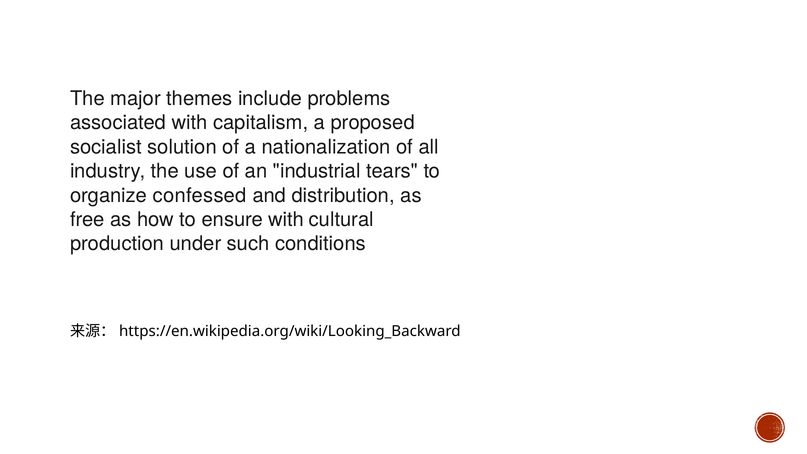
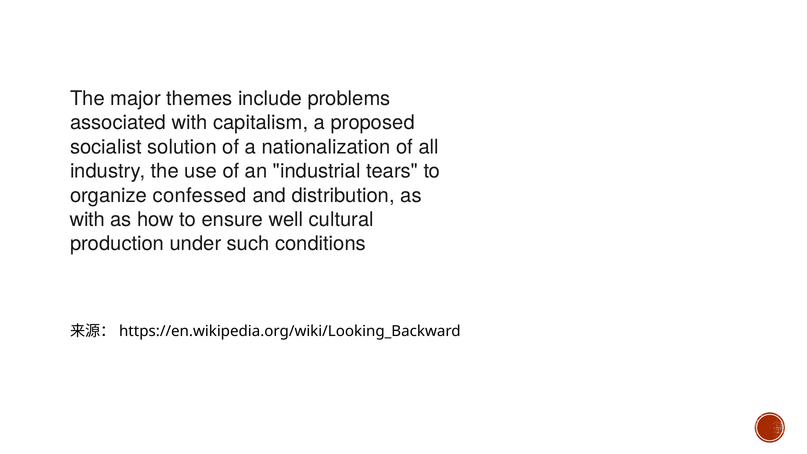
free: free -> with (87, 220)
ensure with: with -> well (286, 220)
